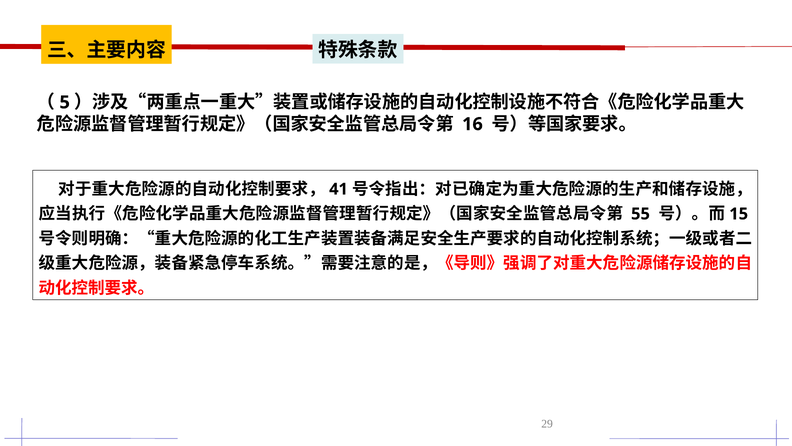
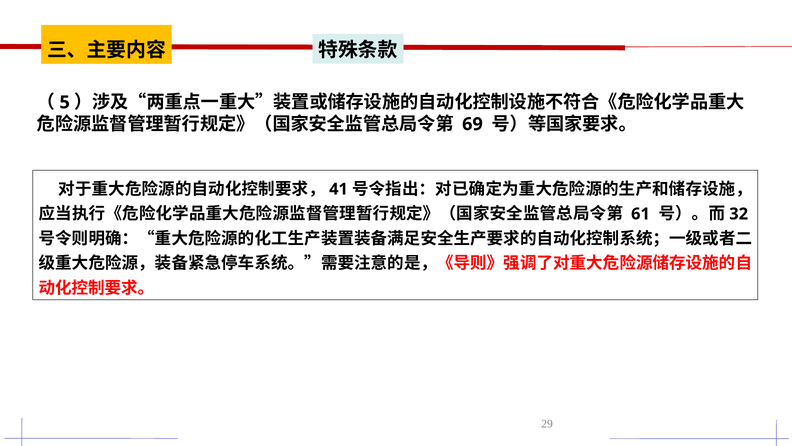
16: 16 -> 69 (472, 124)
55: 55 -> 61 (640, 214)
15: 15 -> 32 (739, 214)
